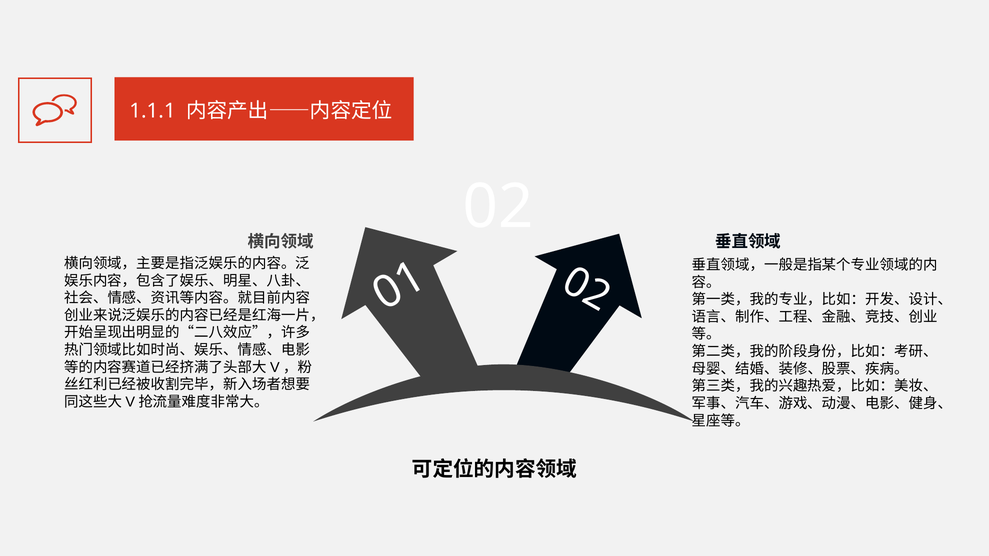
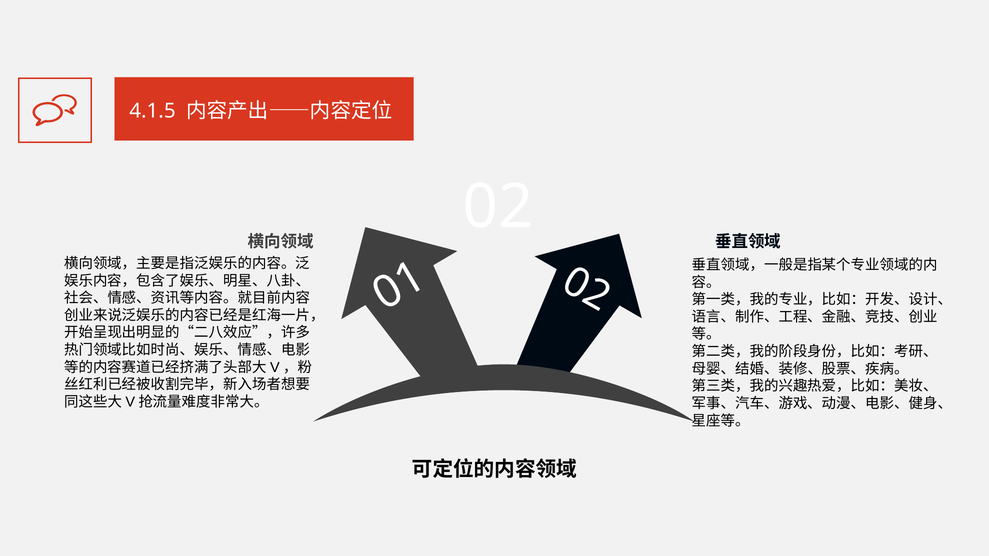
1.1.1: 1.1.1 -> 4.1.5 (152, 111)
